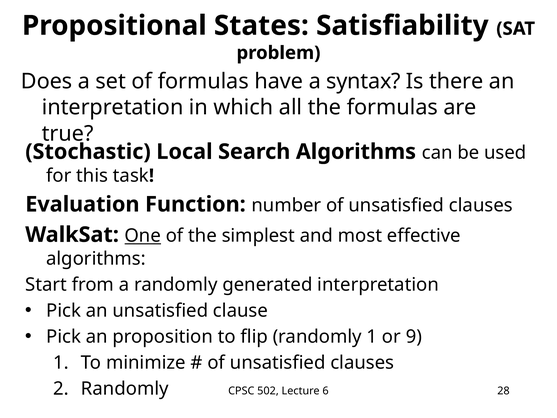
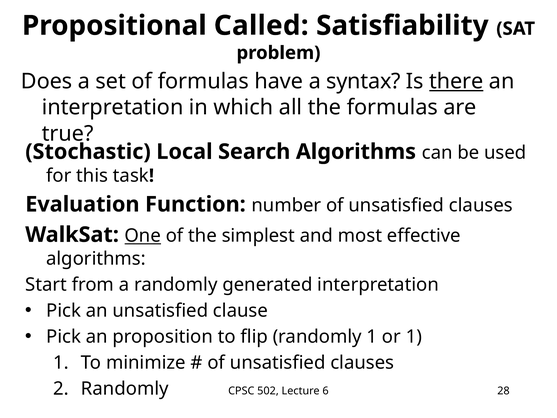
States: States -> Called (261, 26)
there underline: none -> present (456, 81)
or 9: 9 -> 1 (414, 336)
